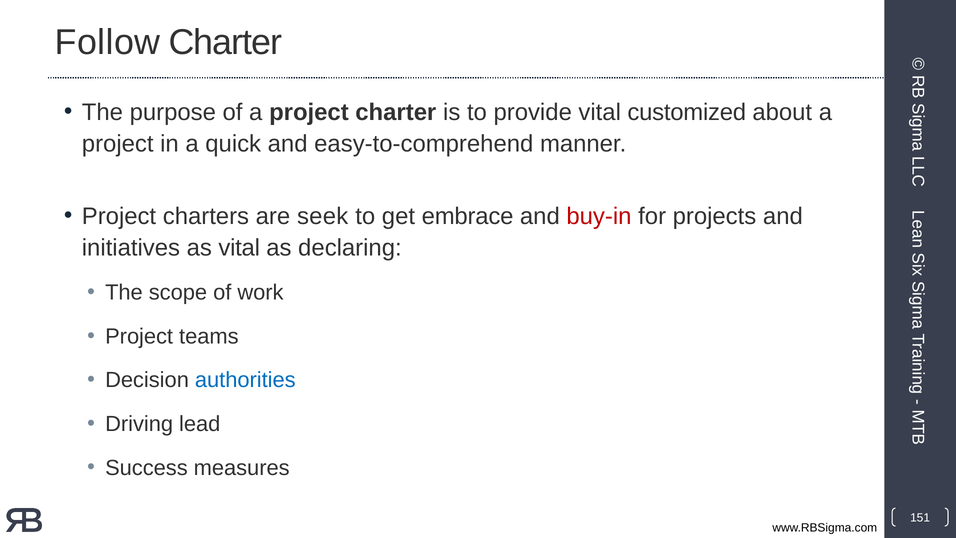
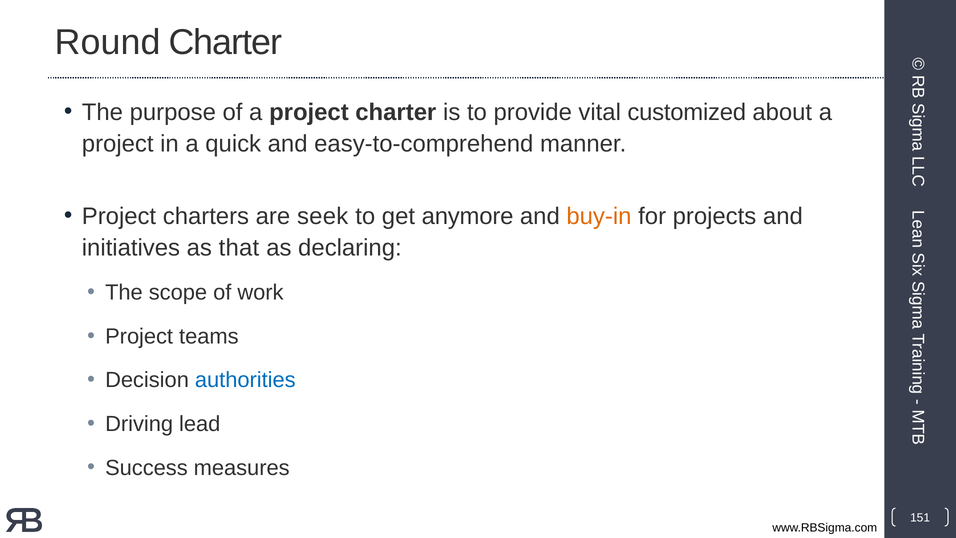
Follow: Follow -> Round (108, 43)
embrace: embrace -> anymore (468, 216)
buy-in colour: red -> orange (599, 216)
as vital: vital -> that (239, 248)
